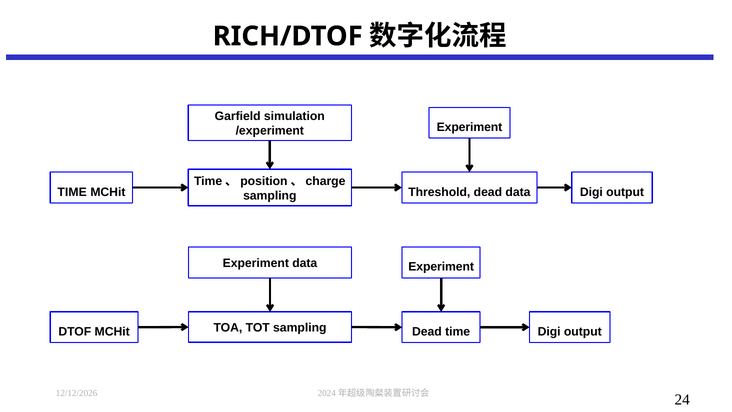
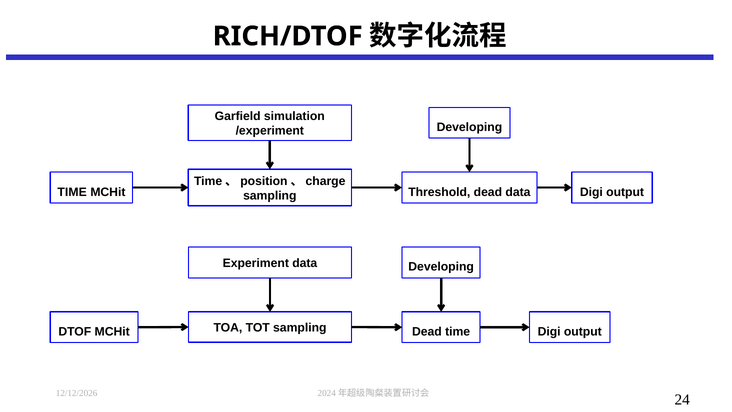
Experiment: Experiment -> Developing (469, 127)
Experiment: Experiment -> Developing (441, 267)
